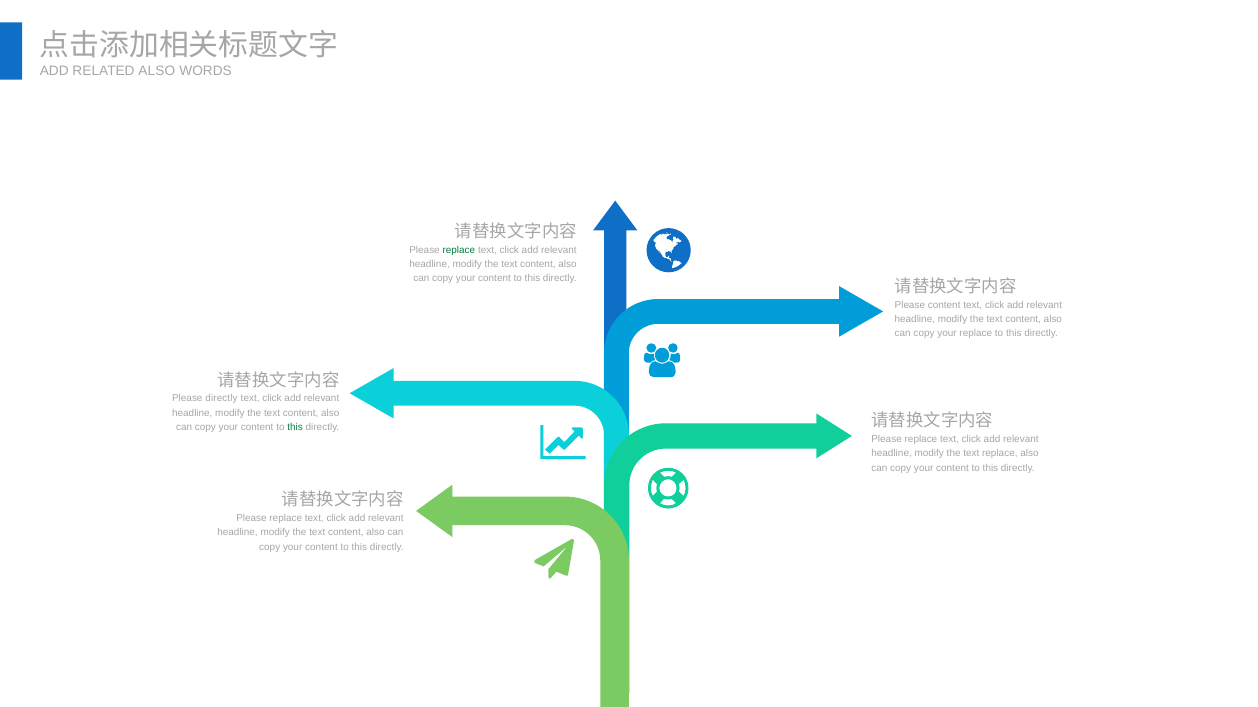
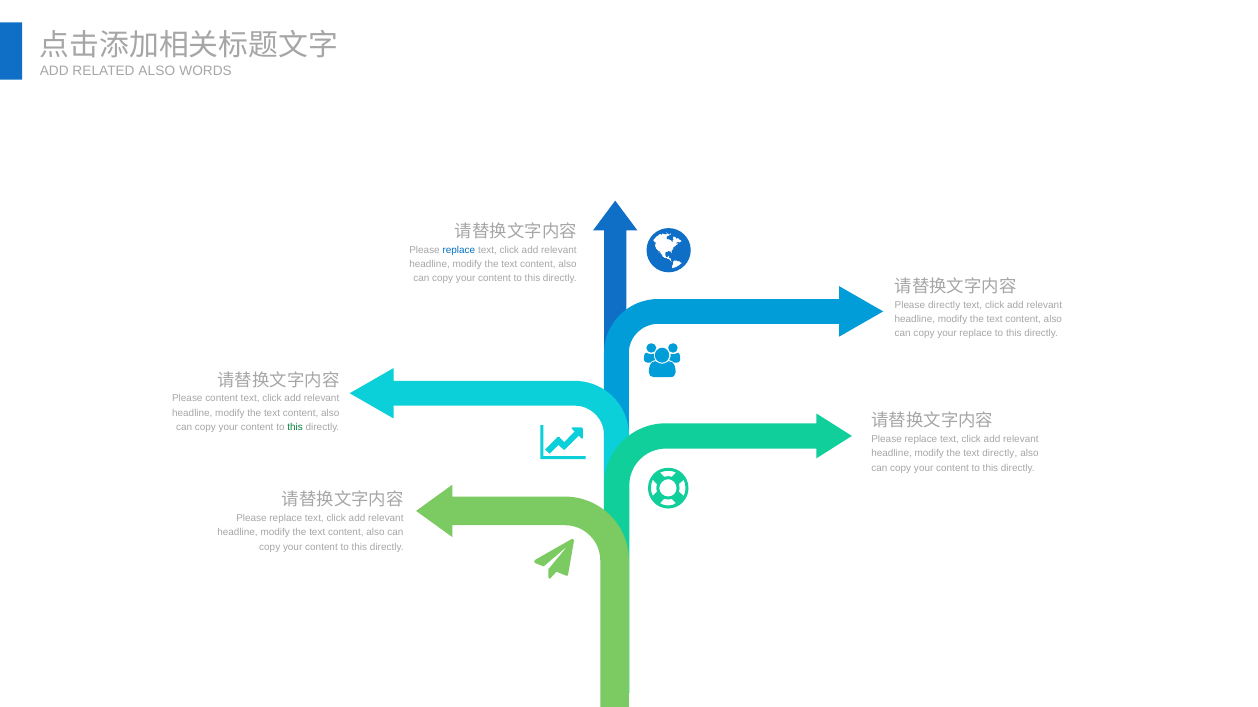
replace colour: green -> blue (459, 250)
Please content: content -> directly (944, 305)
Please directly: directly -> content (222, 399)
text replace: replace -> directly (1000, 454)
